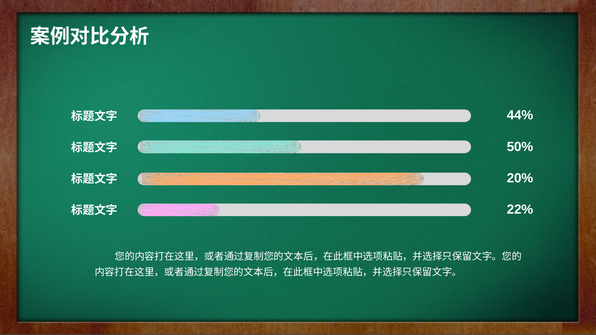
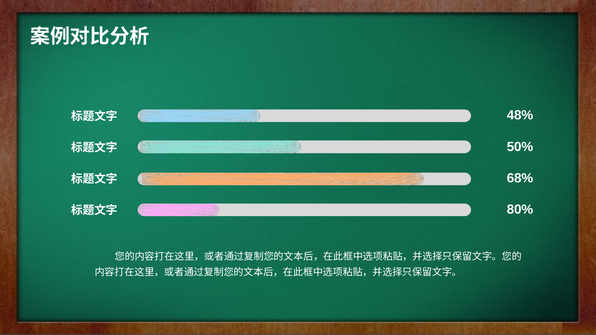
44%: 44% -> 48% (520, 115)
20%: 20% -> 68% (520, 178)
22%: 22% -> 80% (520, 210)
